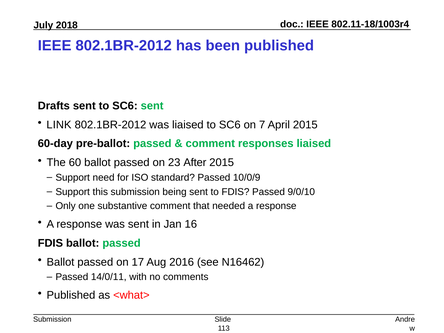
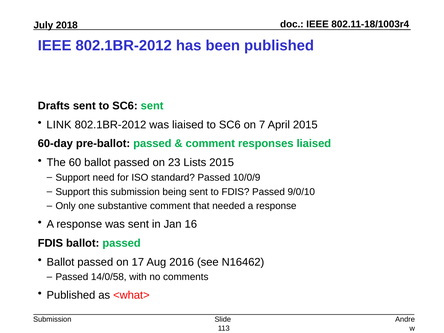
After: After -> Lists (195, 163)
14/0/11: 14/0/11 -> 14/0/58 (109, 277)
